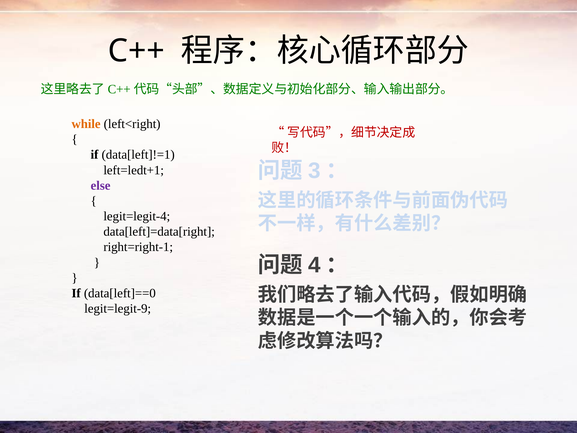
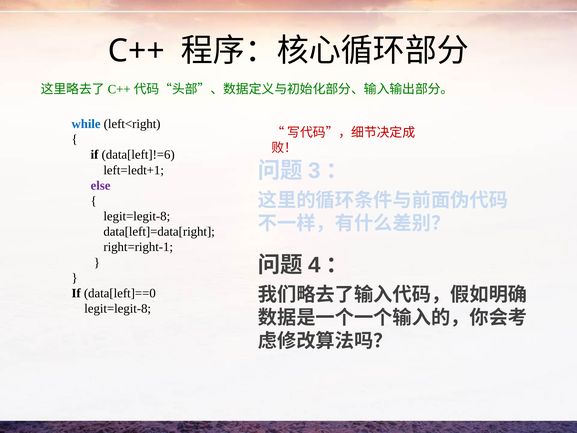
while colour: orange -> blue (86, 124)
data[left]!=1: data[left]!=1 -> data[left]!=6 (138, 155)
legit=legit-4: legit=legit-4 -> legit=legit-8 (137, 216)
legit=legit-9: legit=legit-9 -> legit=legit-8 (118, 308)
